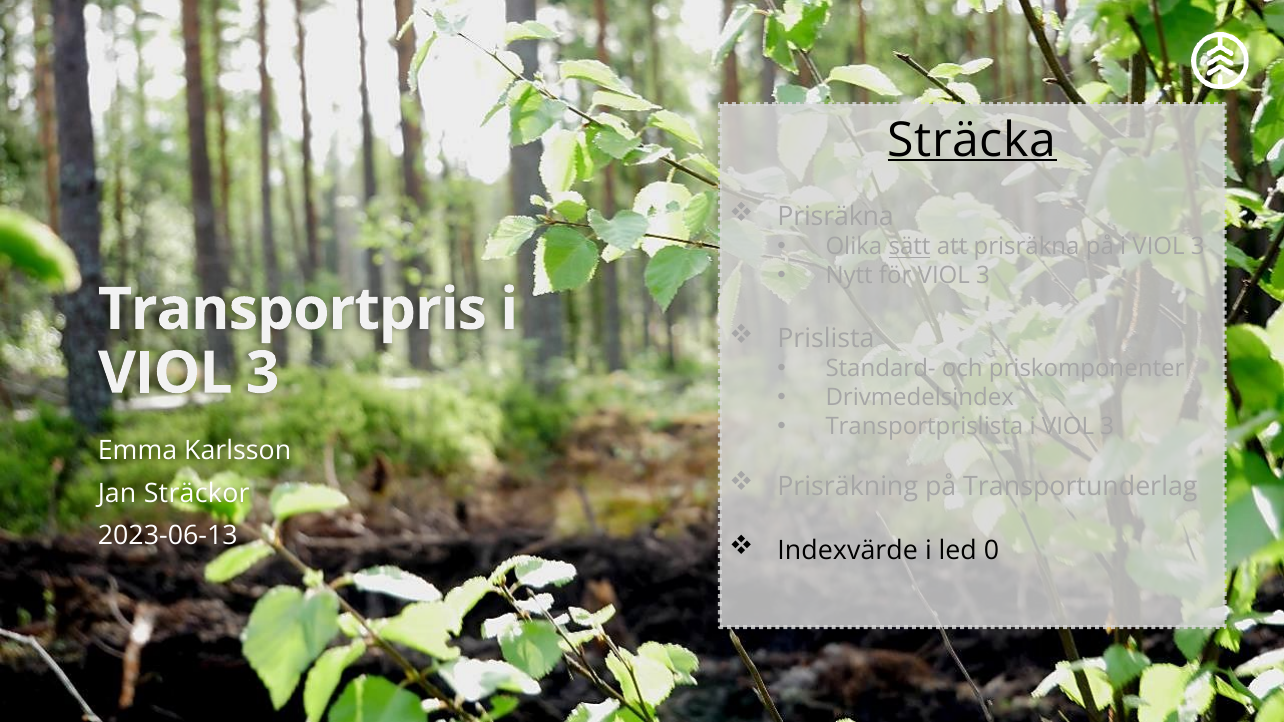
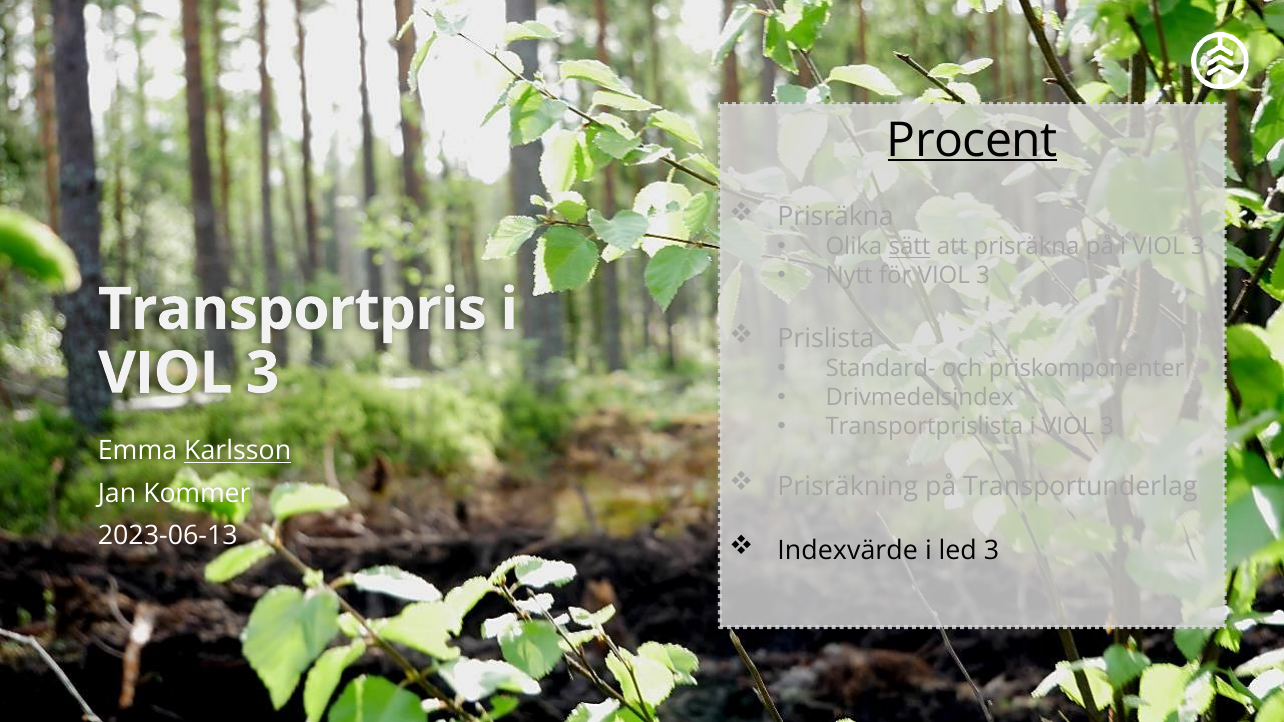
Sträcka: Sträcka -> Procent (972, 141)
Karlsson underline: none -> present (238, 451)
Sträckor: Sträckor -> Kommer (197, 494)
led 0: 0 -> 3 (992, 551)
